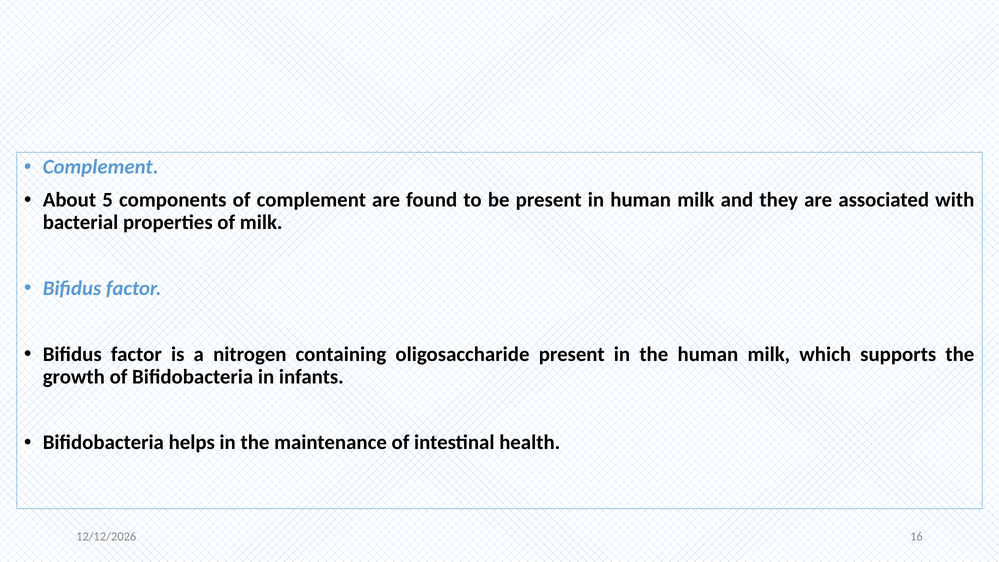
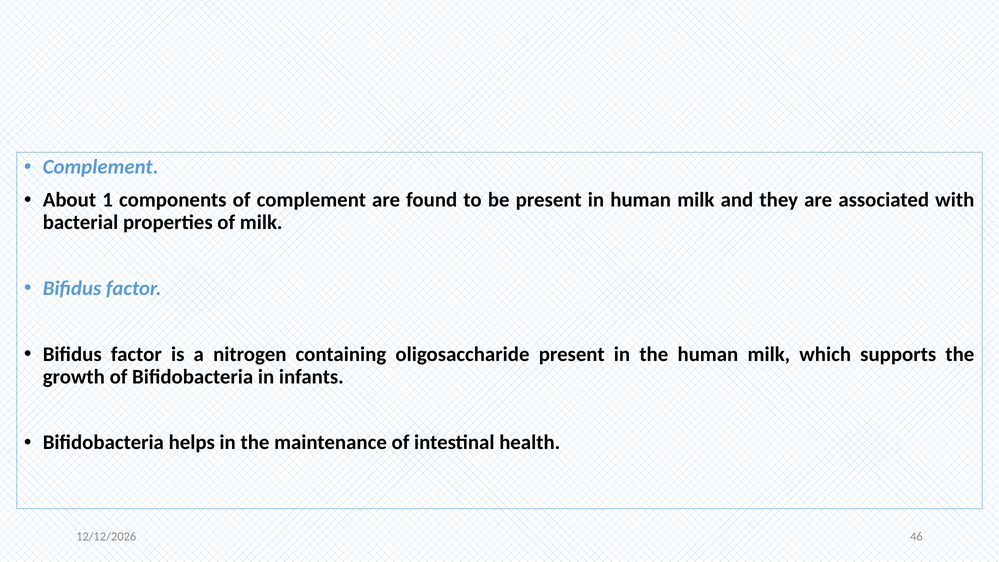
5: 5 -> 1 (108, 200)
16: 16 -> 46 (916, 537)
